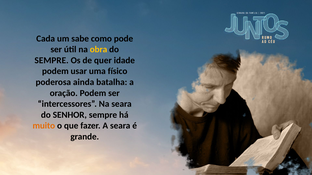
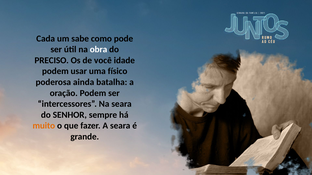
obra colour: yellow -> white (99, 50)
SEMPRE: SEMPRE -> PRECISO (52, 61)
quer: quer -> você (103, 61)
